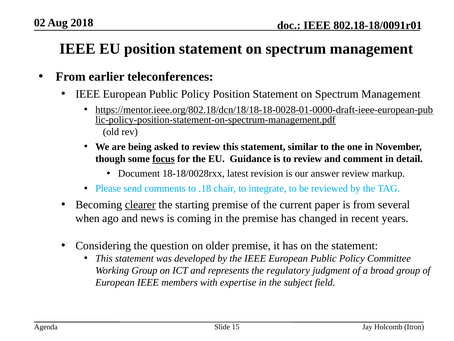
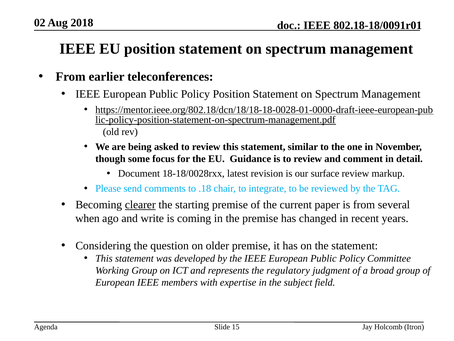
focus underline: present -> none (163, 159)
answer: answer -> surface (325, 173)
news: news -> write (152, 218)
